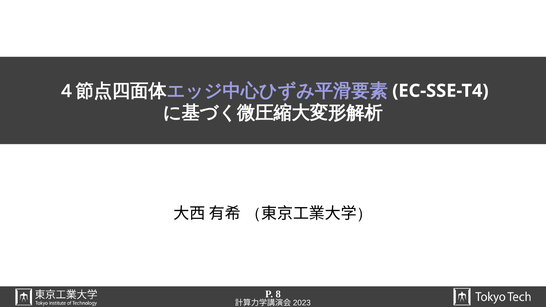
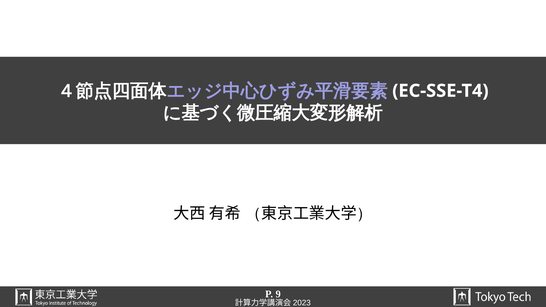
8: 8 -> 9 (278, 294)
